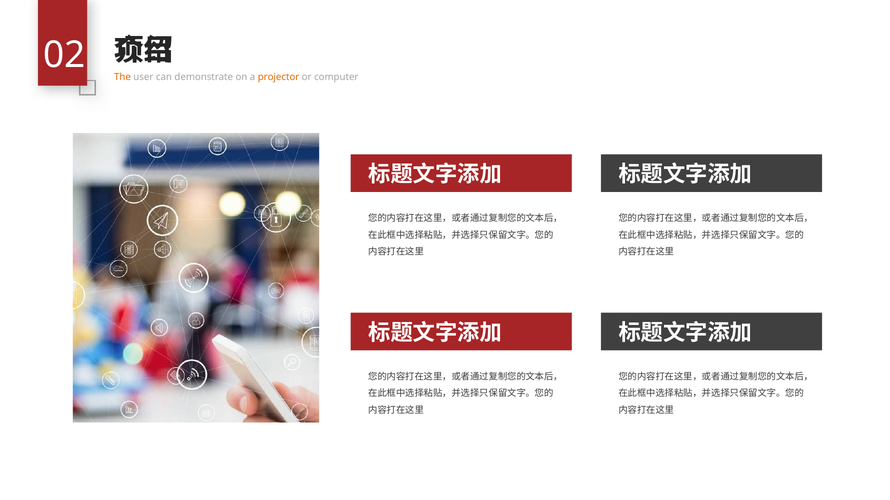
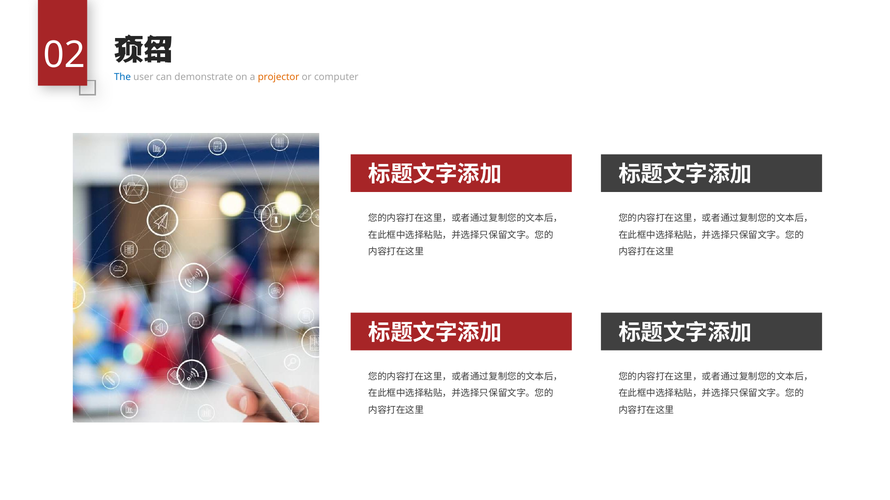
The colour: orange -> blue (123, 77)
